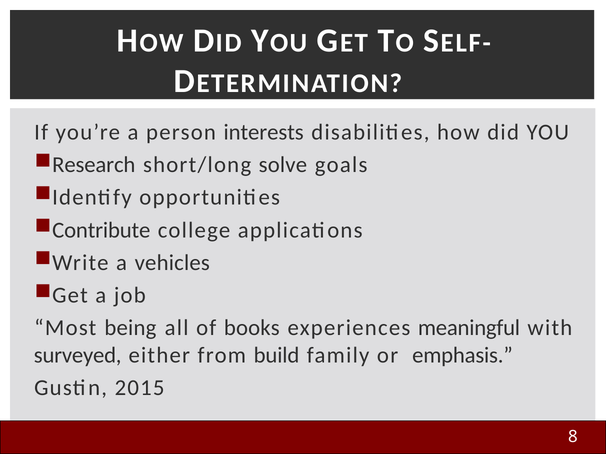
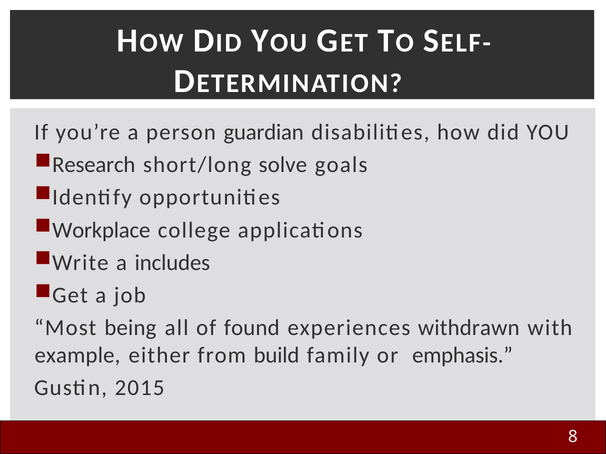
interests: interests -> guardian (264, 132)
Contribute: Contribute -> Workplace (101, 230)
vehicles: vehicles -> includes (172, 263)
books: books -> found (252, 328)
meaningful: meaningful -> withdrawn (469, 328)
surveyed: surveyed -> example (77, 356)
